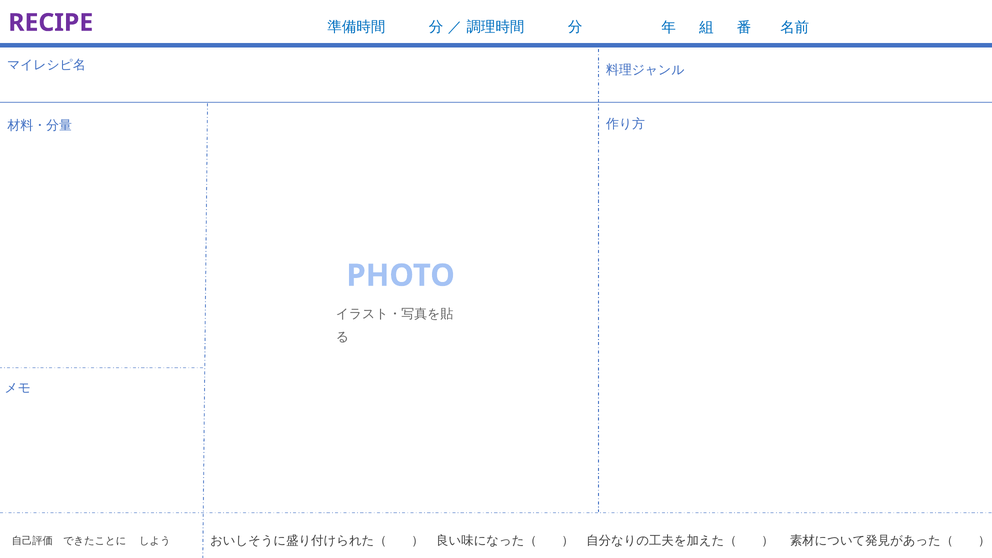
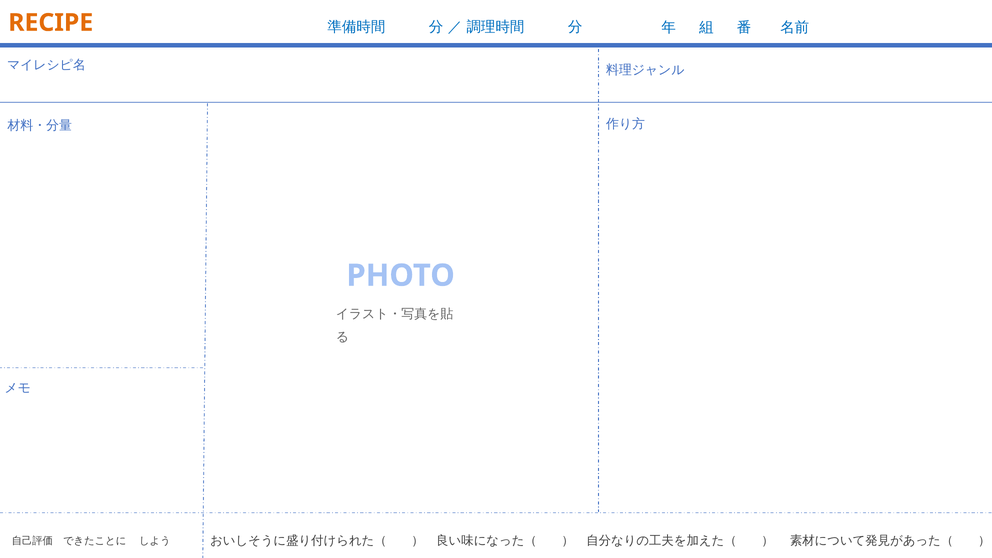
RECIPE colour: purple -> orange (51, 23)
